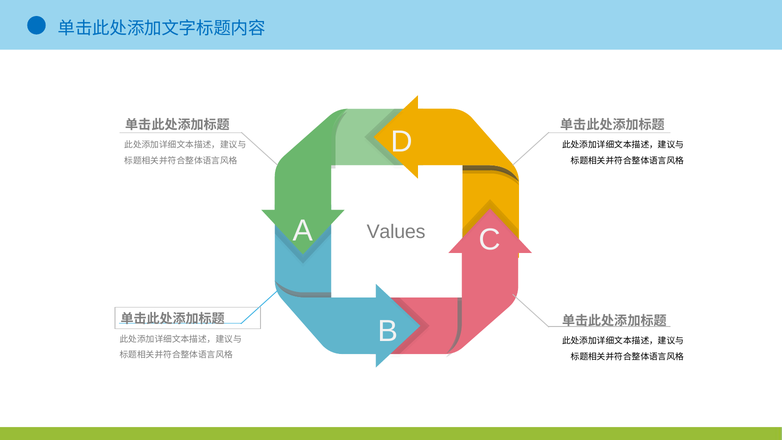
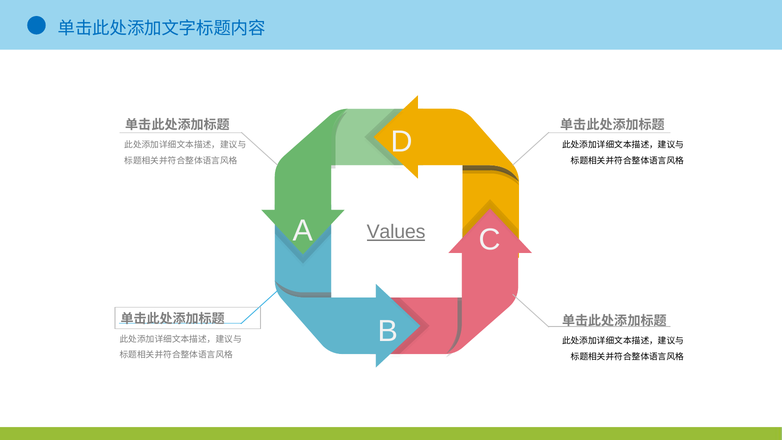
Values underline: none -> present (396, 232)
